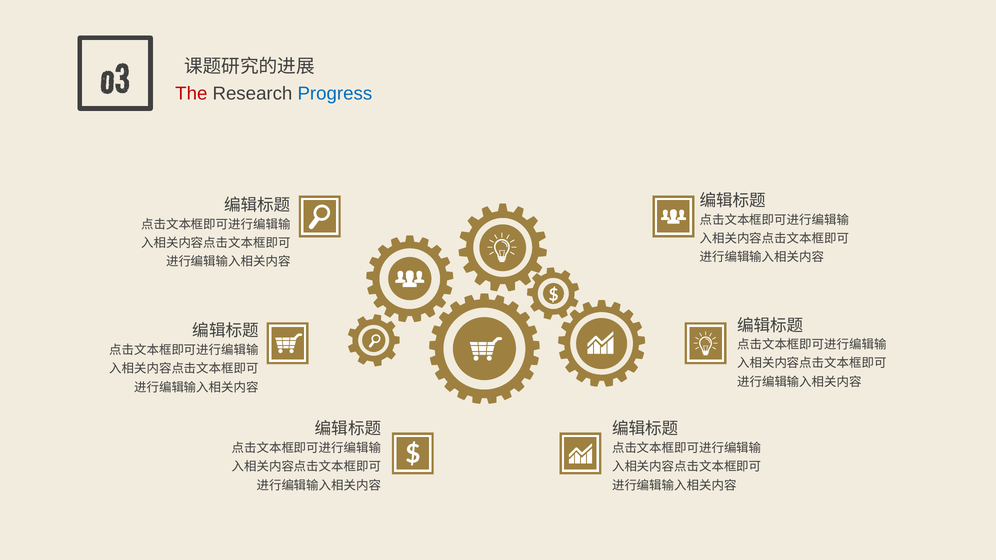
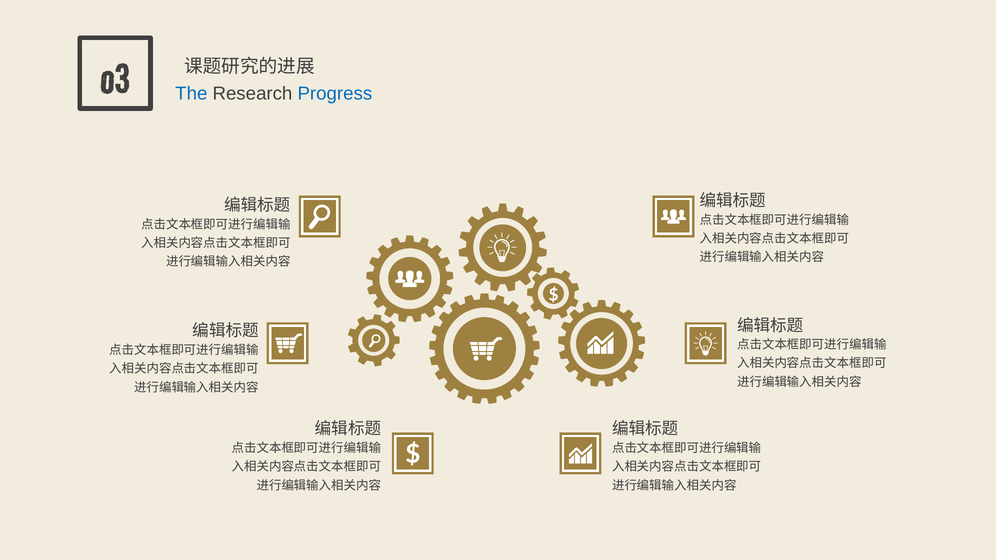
The colour: red -> blue (191, 94)
